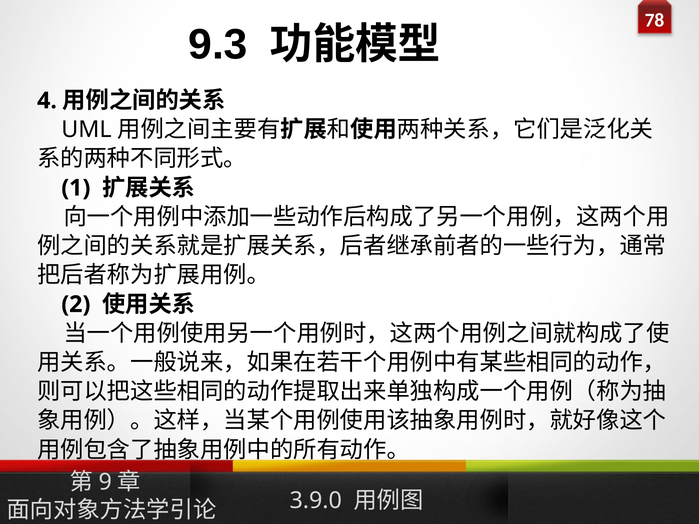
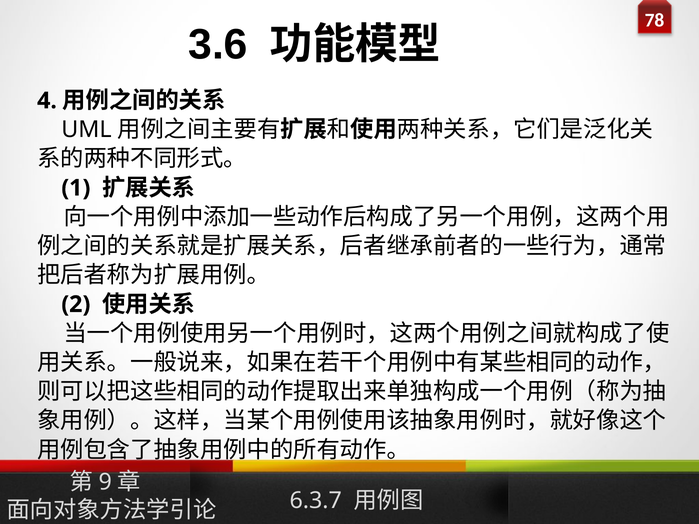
9.3: 9.3 -> 3.6 (218, 45)
3.9.0: 3.9.0 -> 6.3.7 (316, 501)
